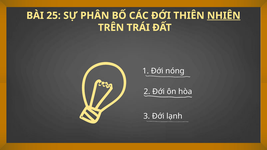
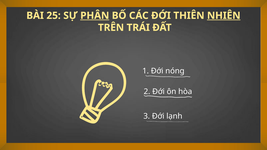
PHÂN underline: none -> present (95, 16)
